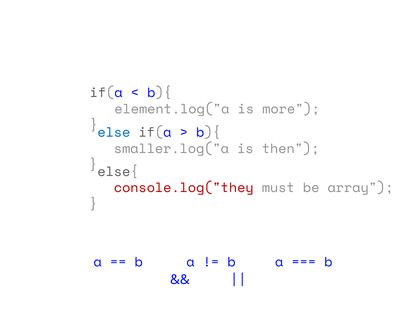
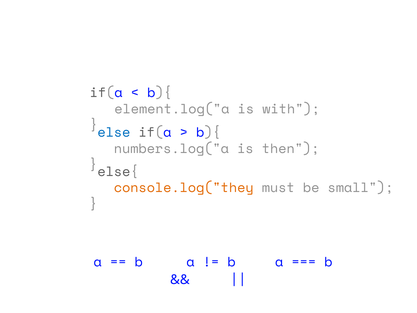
more: more -> with (291, 109)
smaller.log("a: smaller.log("a -> numbers.log("a (171, 149)
console.log("they colour: red -> orange (184, 188)
array: array -> small (361, 188)
